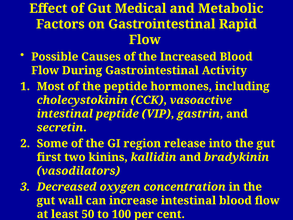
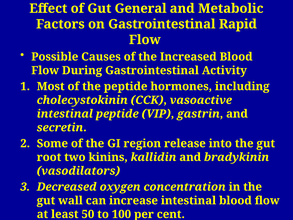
Medical: Medical -> General (141, 8)
first: first -> root (49, 157)
